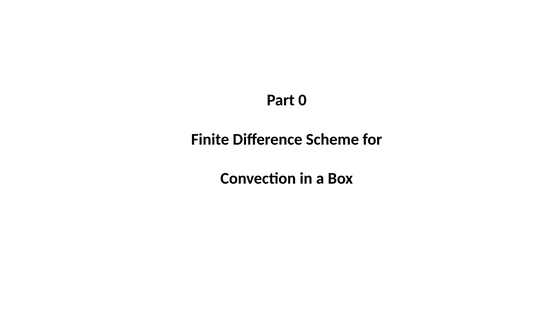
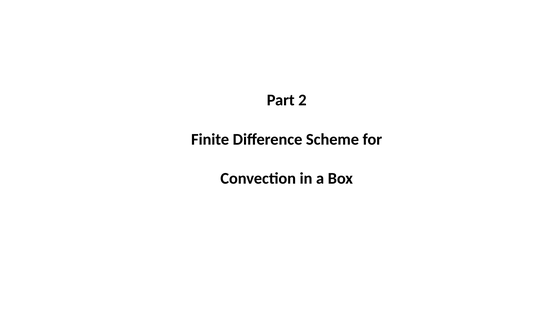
0: 0 -> 2 (302, 100)
